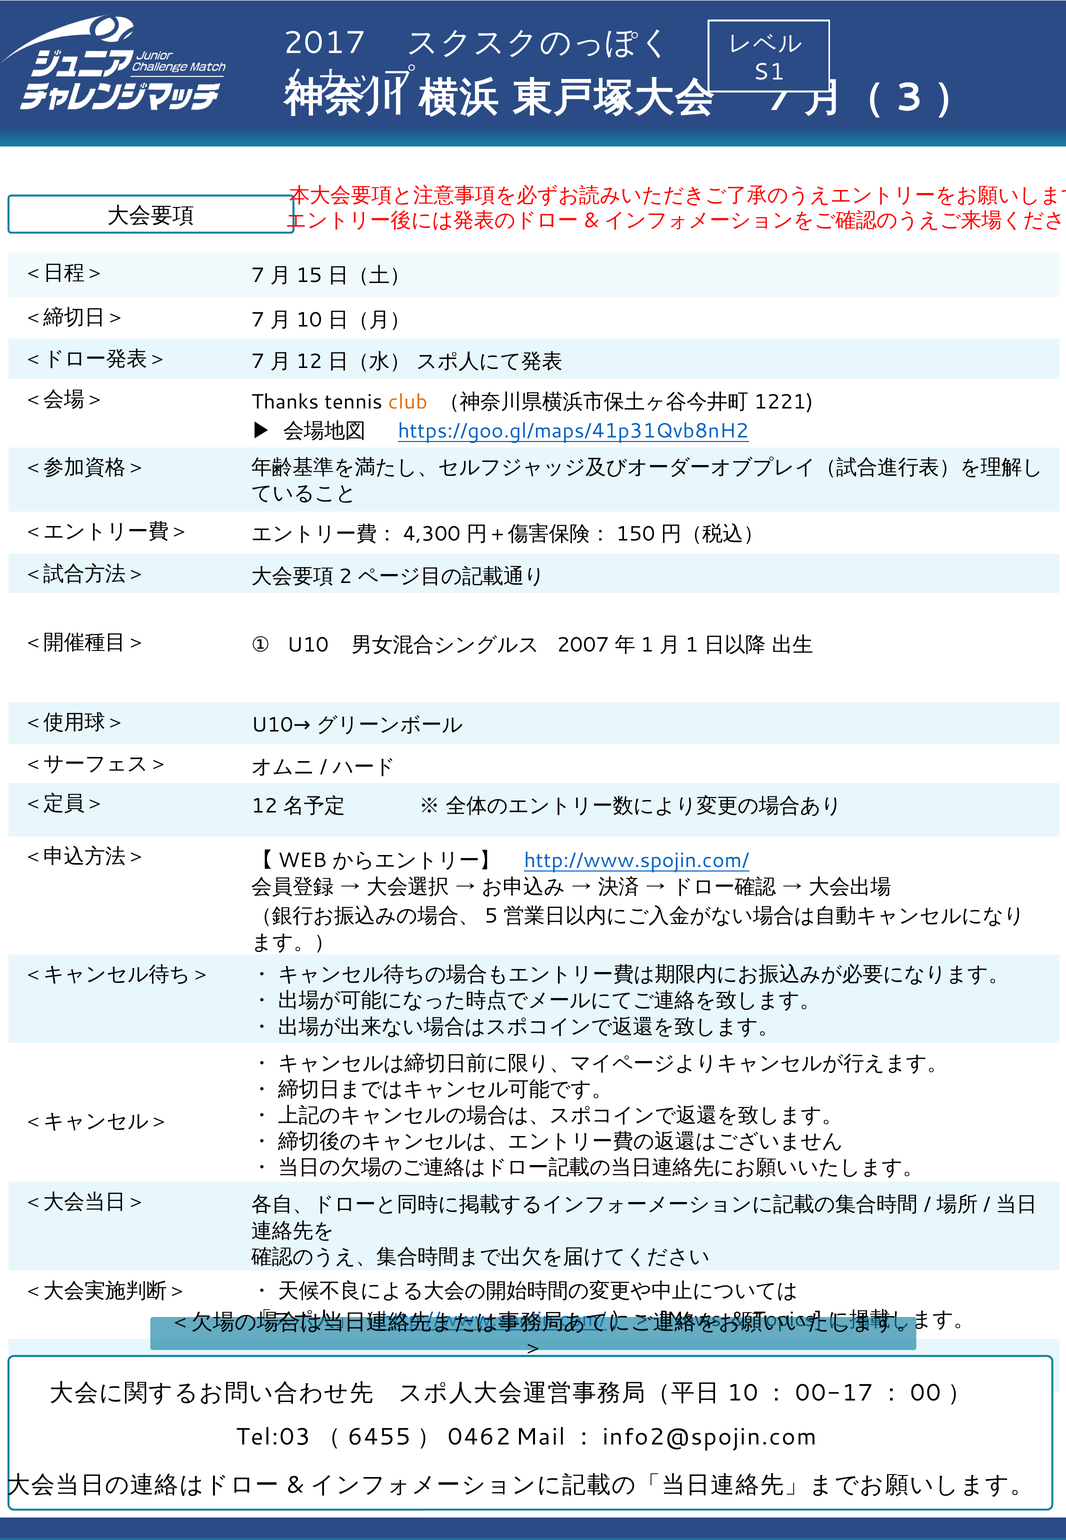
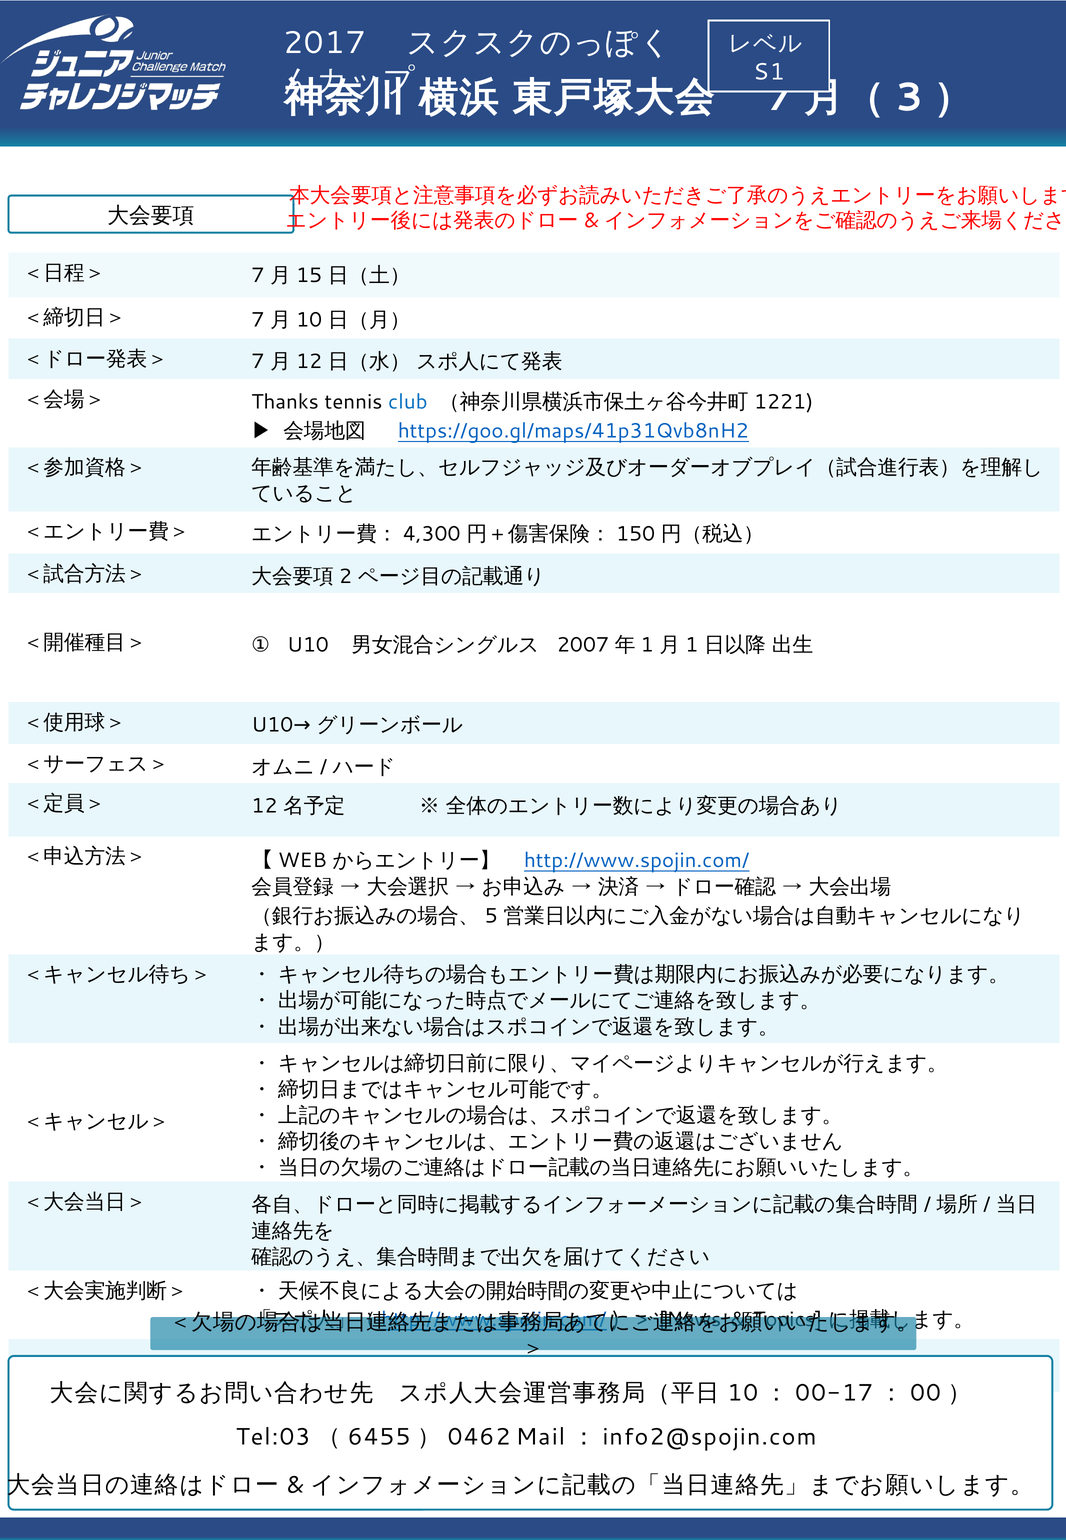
club colour: orange -> blue (408, 402)
